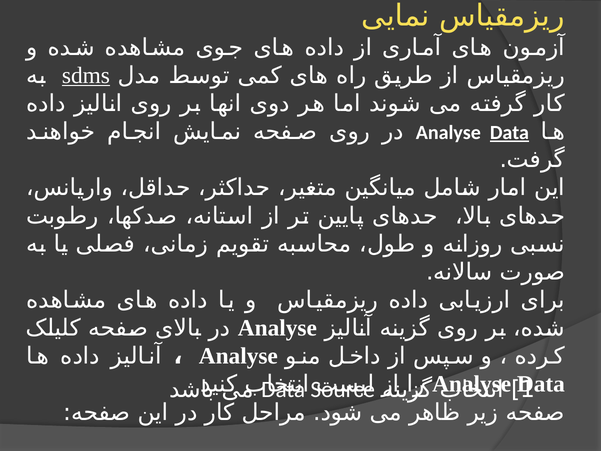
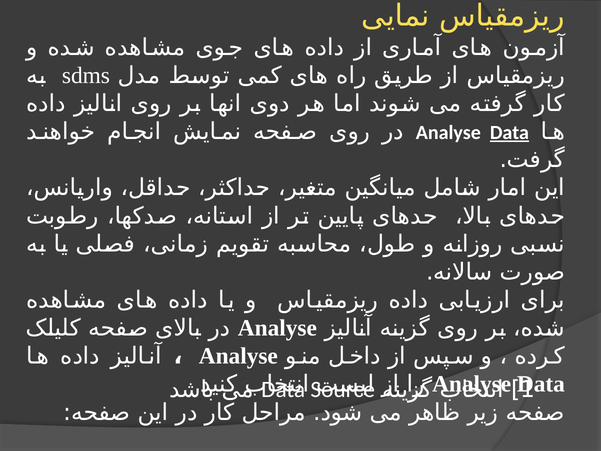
sdms underline: present -> none (86, 75)
